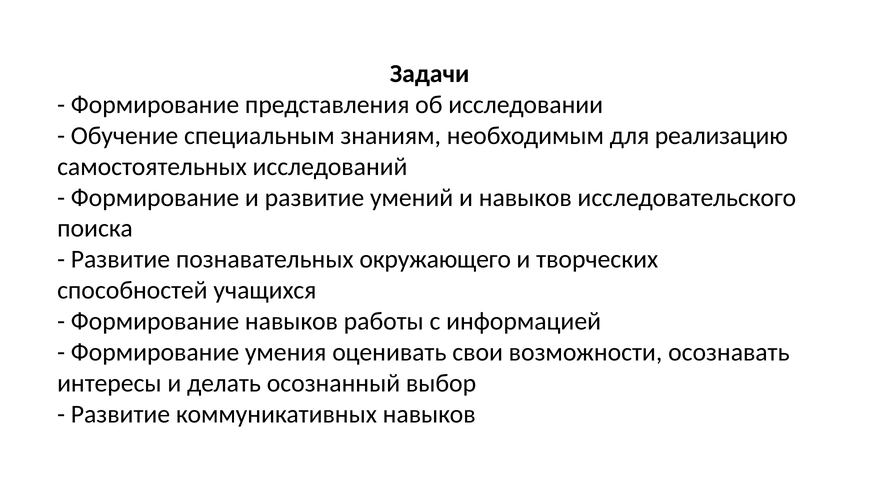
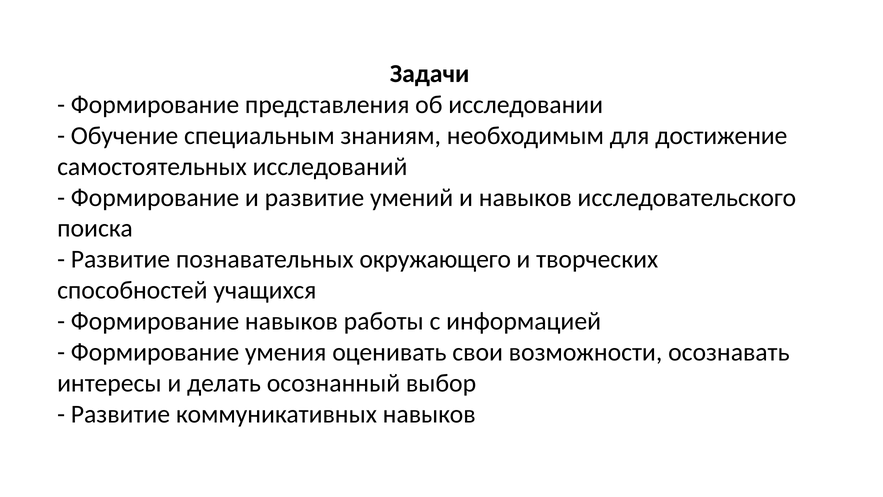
реализацию: реализацию -> достижение (721, 136)
